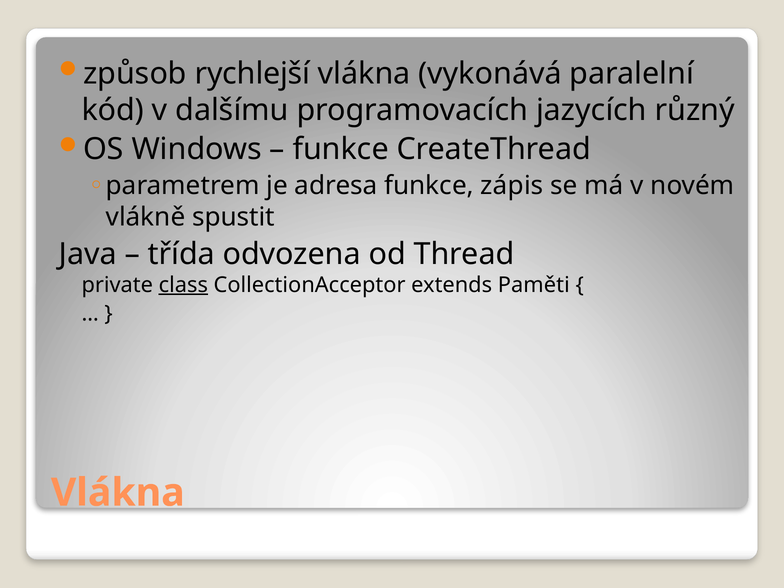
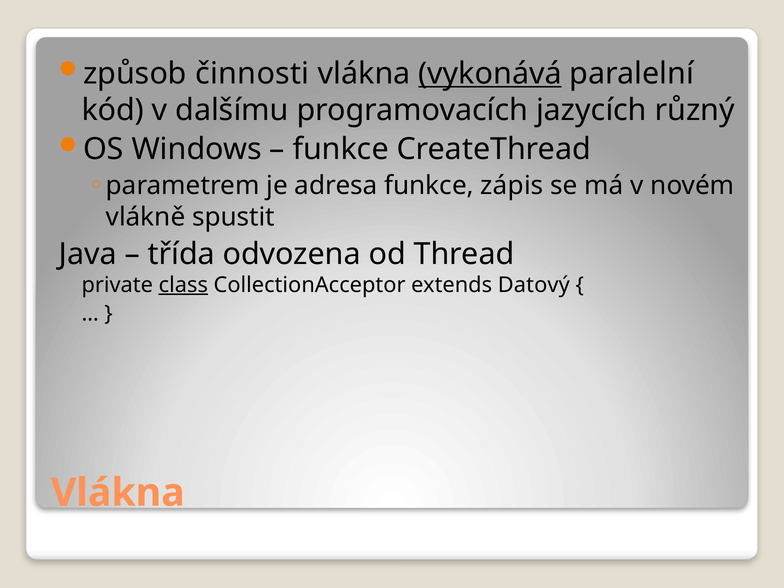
rychlejší: rychlejší -> činnosti (252, 74)
vykonává underline: none -> present (490, 74)
Paměti: Paměti -> Datový (534, 285)
